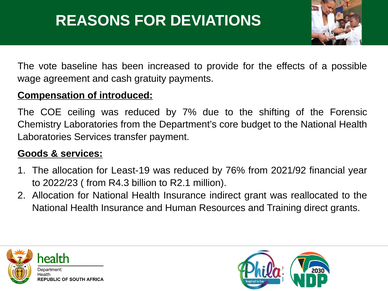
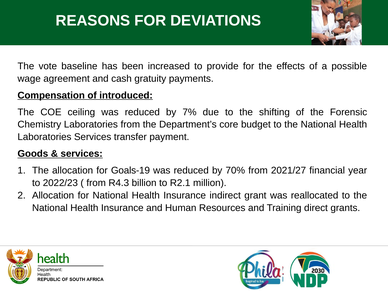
Least-19: Least-19 -> Goals-19 (130, 170)
76%: 76% -> 70% (235, 170)
2021/92: 2021/92 -> 2021/27 (289, 170)
